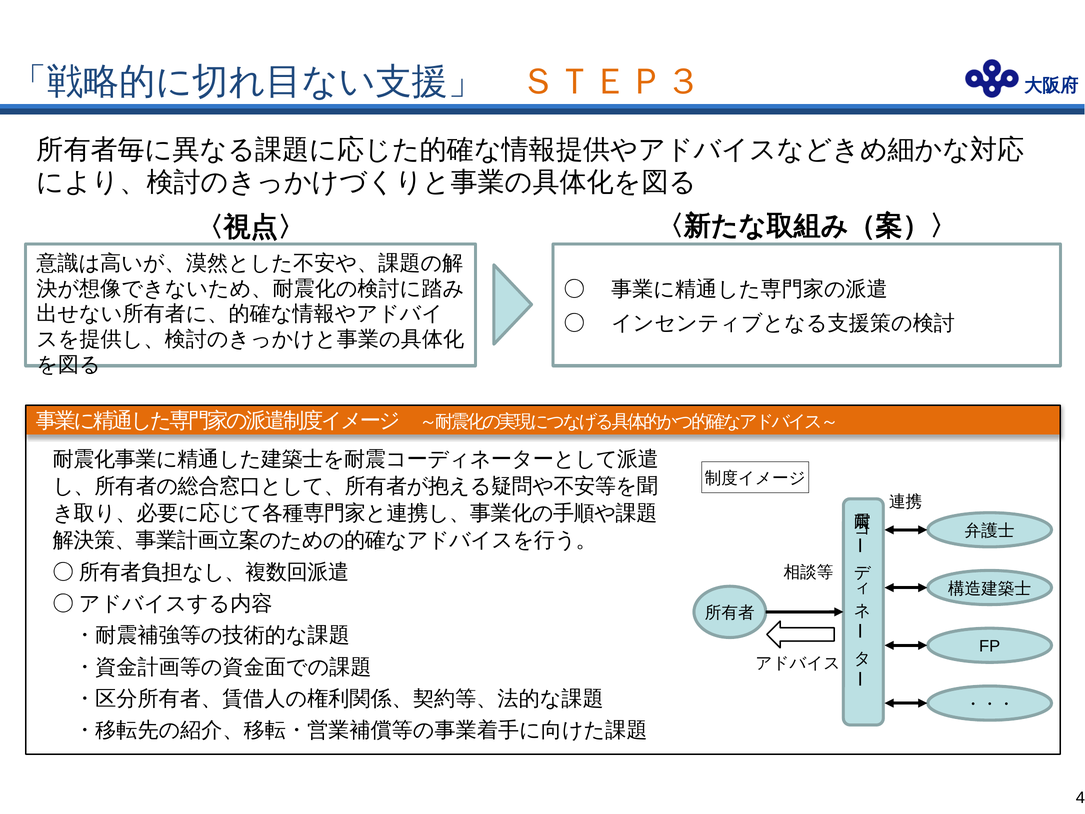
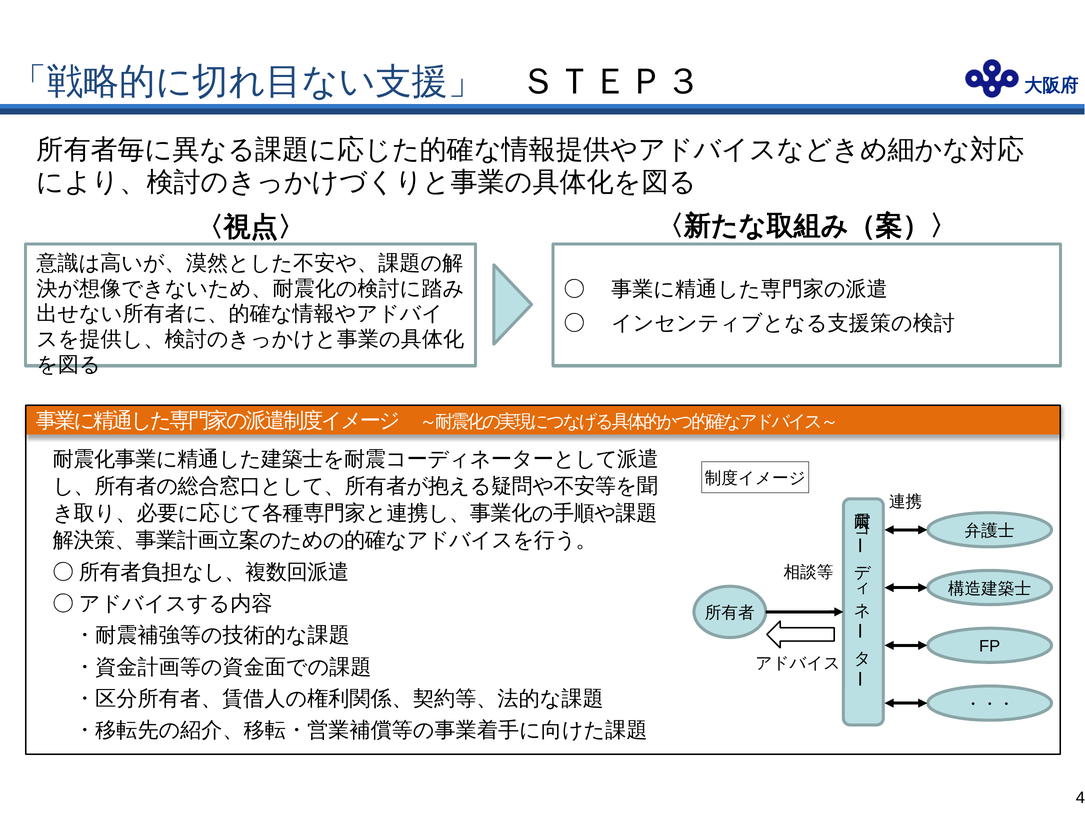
ＳＴＥＰ３ colour: orange -> black (611, 82)
